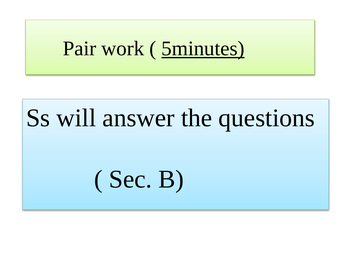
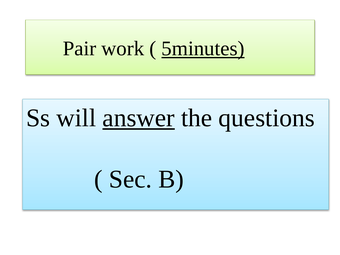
answer underline: none -> present (139, 118)
